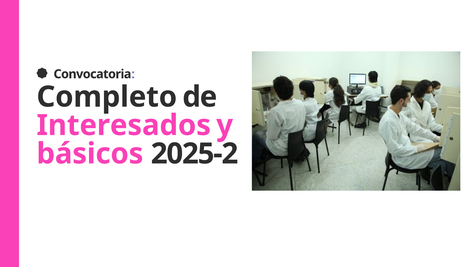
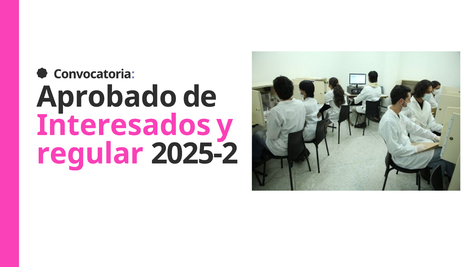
Completo: Completo -> Aprobado (107, 97)
básicos: básicos -> regular (90, 154)
